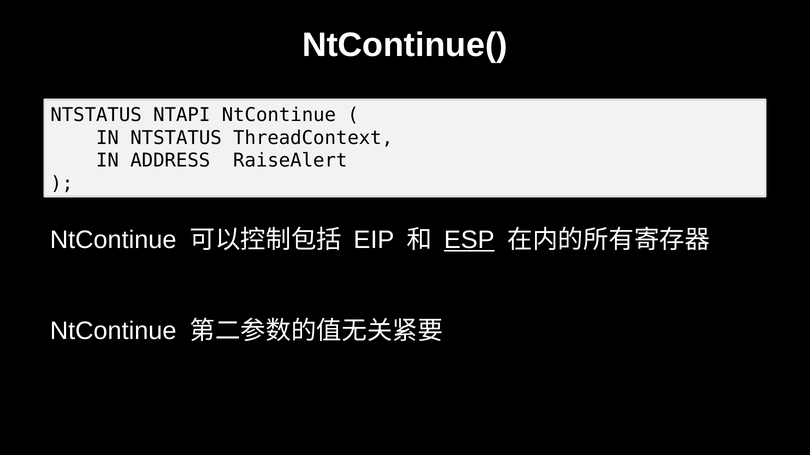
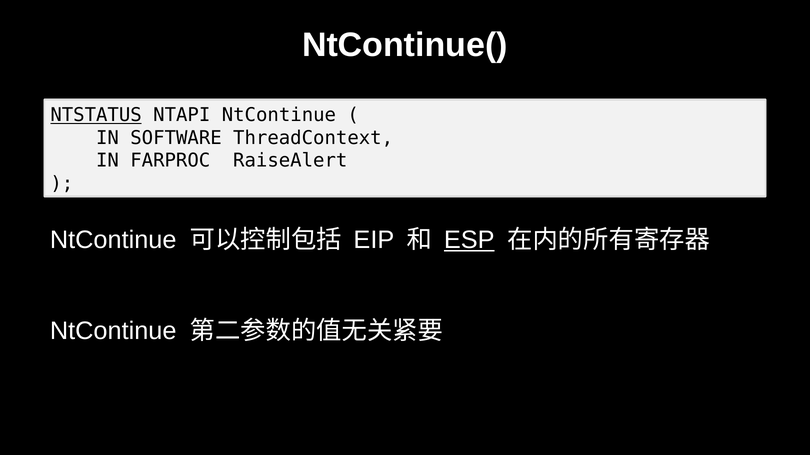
NTSTATUS underline: none -> present (96, 115)
IN NTSTATUS: NTSTATUS -> SOFTWARE (176, 138)
ADDRESS: ADDRESS -> FARPROC (170, 161)
